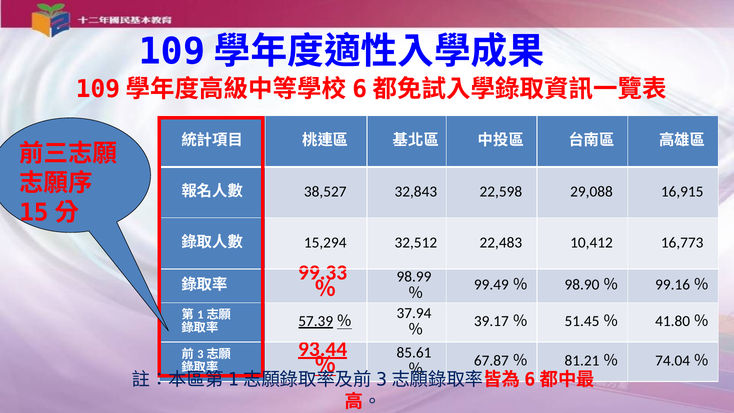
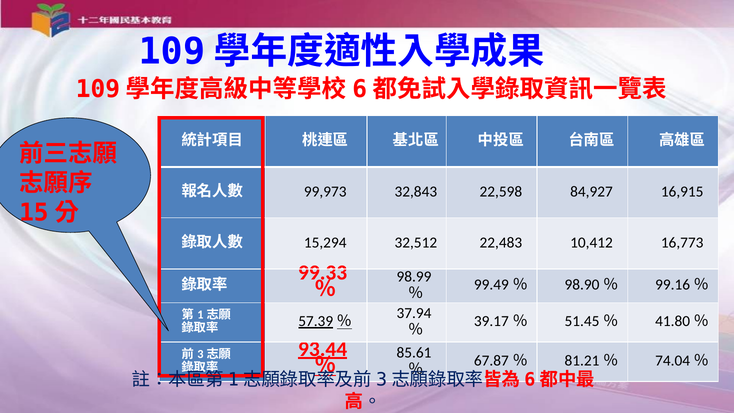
38,527: 38,527 -> 99,973 (325, 191)
29,088: 29,088 -> 84,927 (592, 191)
